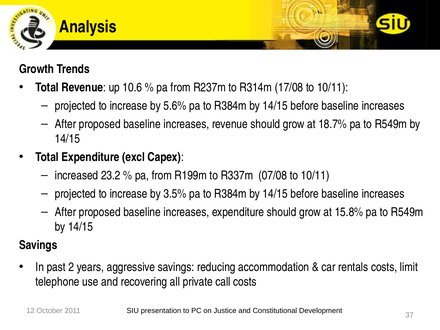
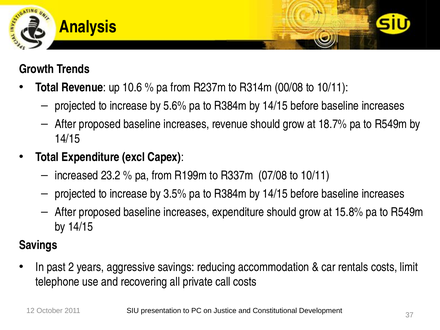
17/08: 17/08 -> 00/08 (289, 87)
